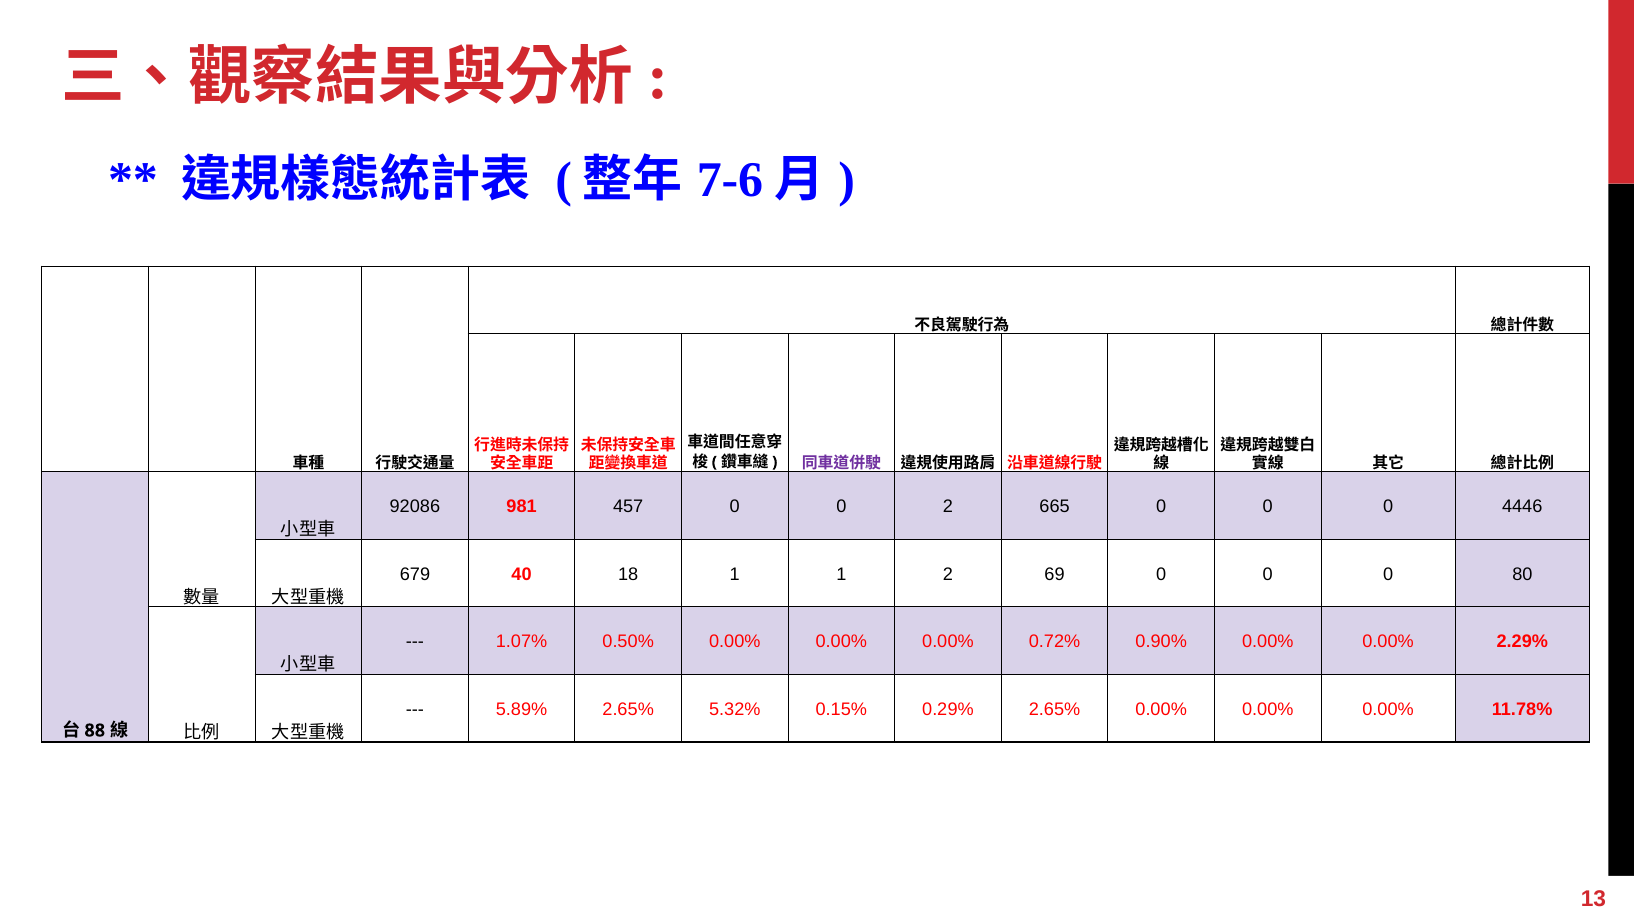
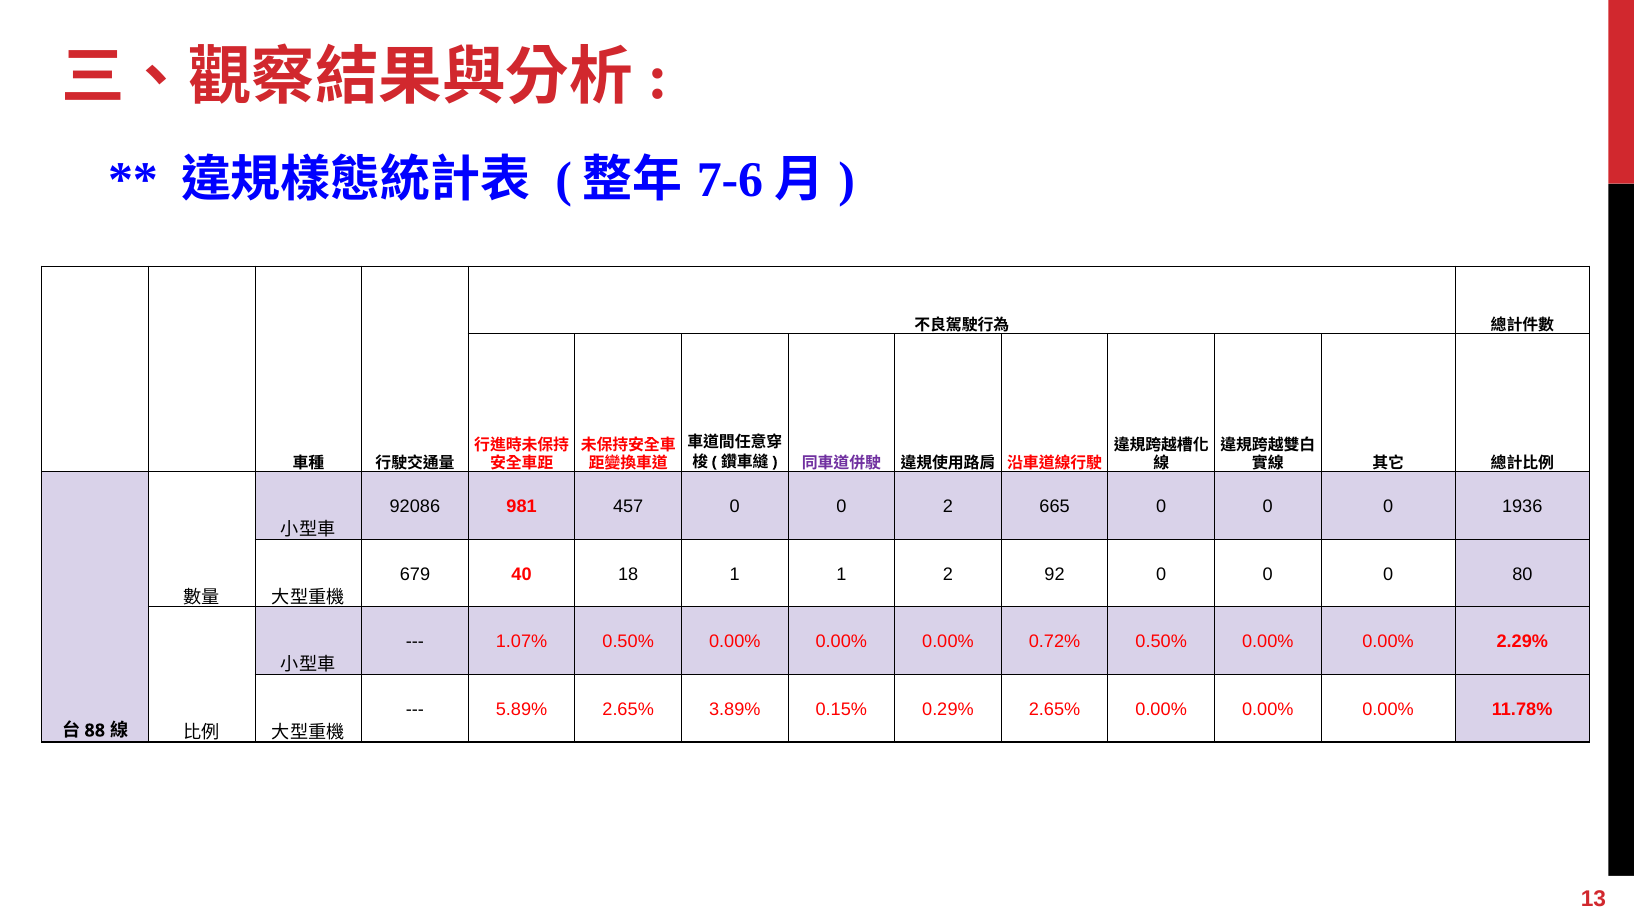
4446: 4446 -> 1936 (1522, 507)
69: 69 -> 92 (1055, 574)
0.72% 0.90%: 0.90% -> 0.50% (1161, 642)
5.32%: 5.32% -> 3.89% (735, 709)
